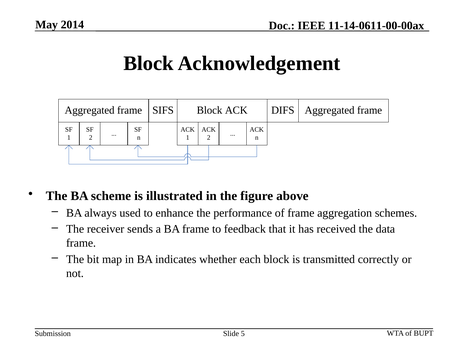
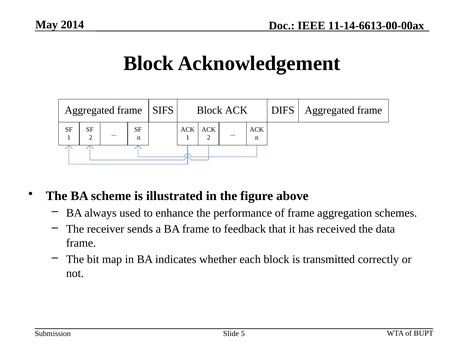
11-14-0611-00-00ax: 11-14-0611-00-00ax -> 11-14-6613-00-00ax (376, 26)
